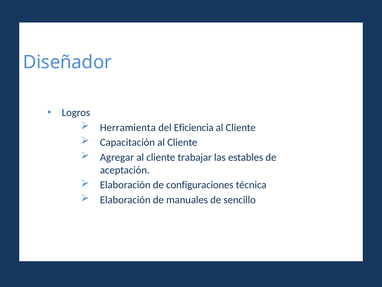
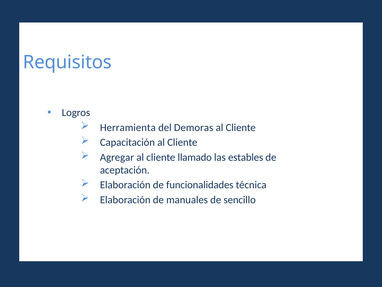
Diseñador: Diseñador -> Requisitos (67, 62)
Eficiencia: Eficiencia -> Demoras (194, 127)
trabajar: trabajar -> llamado (195, 157)
configuraciones: configuraciones -> funcionalidades (200, 185)
